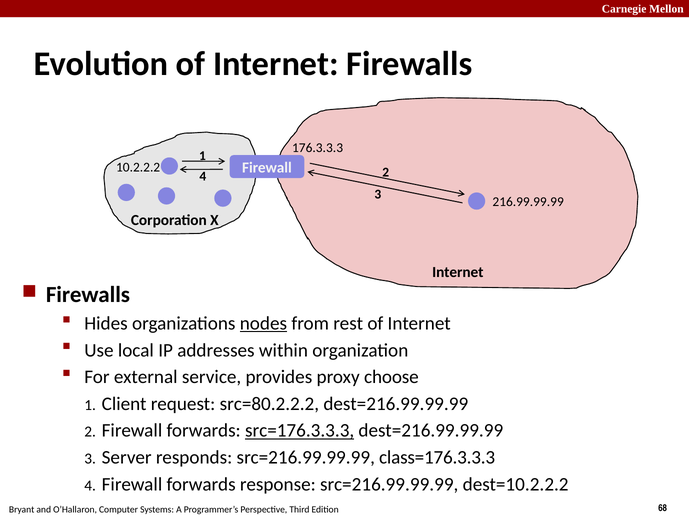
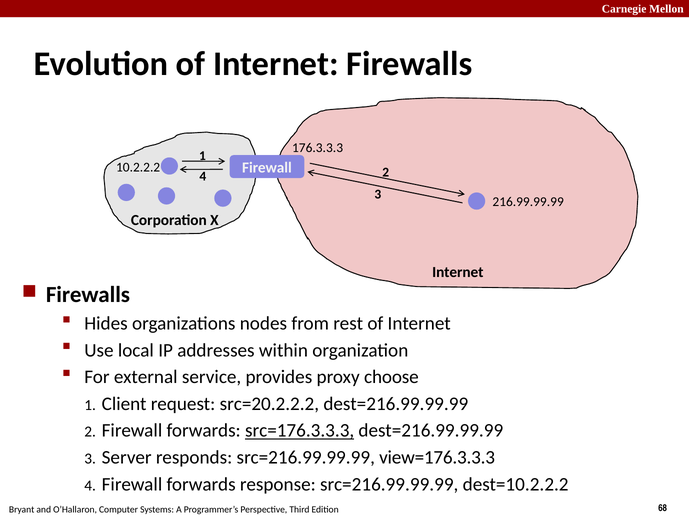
nodes underline: present -> none (263, 323)
src=80.2.2.2: src=80.2.2.2 -> src=20.2.2.2 (269, 404)
class=176.3.3.3: class=176.3.3.3 -> view=176.3.3.3 (437, 457)
